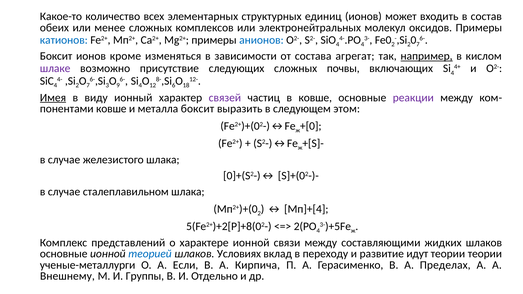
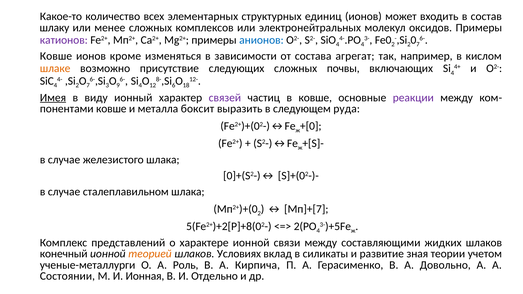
обеих: обеих -> шлаку (54, 28)
катионов colour: blue -> purple (64, 40)
Боксит: Боксит -> Ковше (56, 56)
например underline: present -> none (427, 56)
шлаке colour: purple -> orange (55, 69)
этом: этом -> руда (347, 109)
Мп]+[4: Мп]+[4 -> Мп]+[7 (306, 209)
основные: основные -> конечный (64, 254)
теорией colour: blue -> orange (150, 254)
переходу: переходу -> силикаты (325, 254)
идут: идут -> зная (417, 254)
теории теории: теории -> учетом (485, 254)
Если: Если -> Роль (186, 265)
Пределах: Пределах -> Довольно (445, 265)
Внешнему: Внешнему -> Состоянии (67, 276)
Группы: Группы -> Ионная (145, 276)
